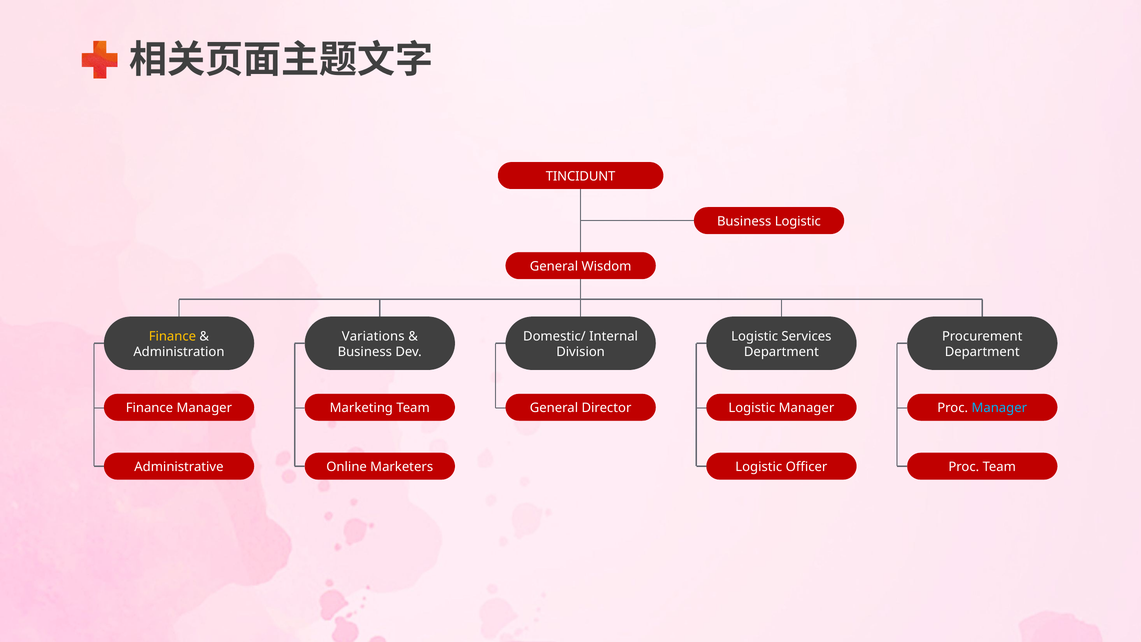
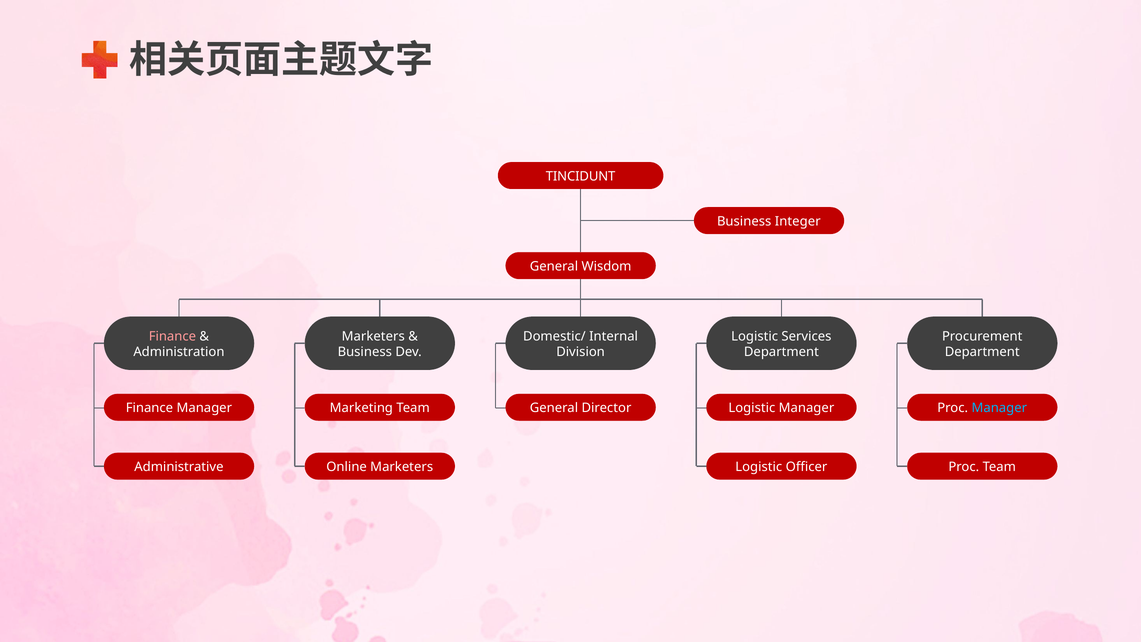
Business Logistic: Logistic -> Integer (798, 221)
Finance colour: yellow -> pink (172, 336)
Variations: Variations -> Marketers (373, 336)
